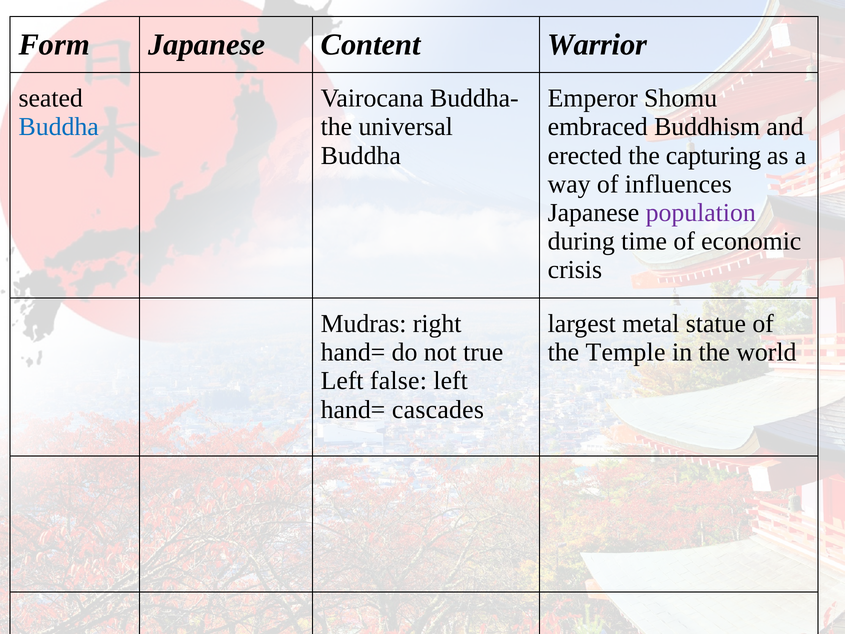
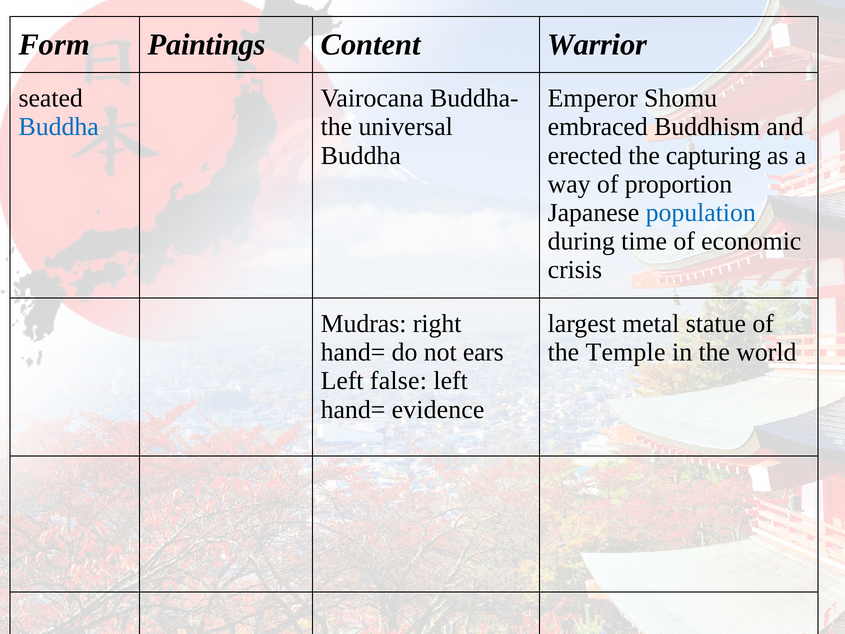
Form Japanese: Japanese -> Paintings (207, 45)
influences: influences -> proportion (678, 184)
population colour: purple -> blue (701, 213)
true: true -> ears (483, 352)
cascades: cascades -> evidence (438, 409)
